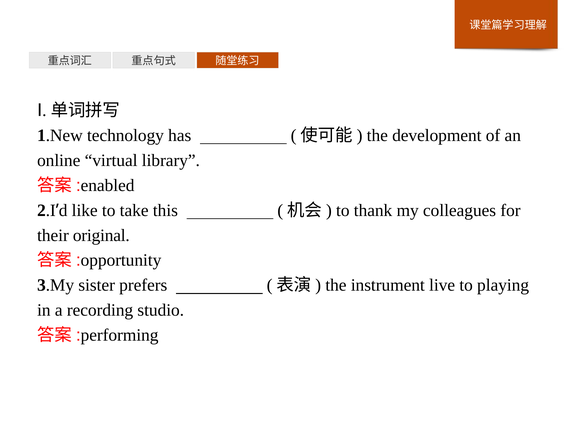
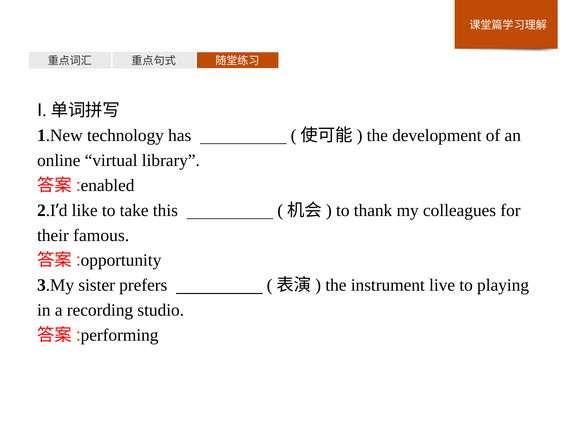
original: original -> famous (101, 235)
